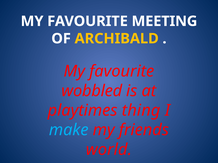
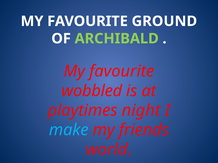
MEETING: MEETING -> GROUND (164, 21)
ARCHIBALD colour: yellow -> light green (117, 39)
thing: thing -> night (141, 111)
